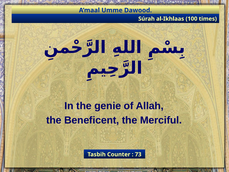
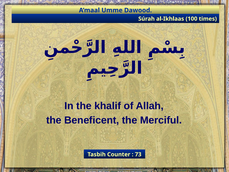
genie: genie -> khalif (108, 106)
